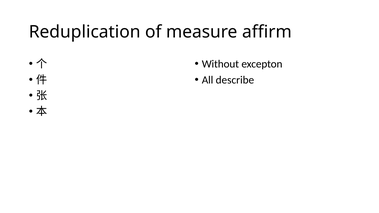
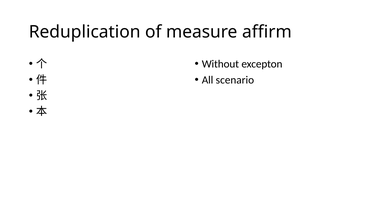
describe: describe -> scenario (235, 80)
